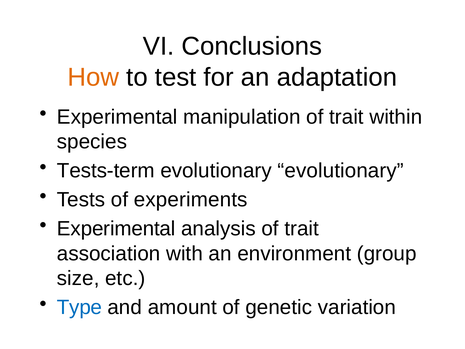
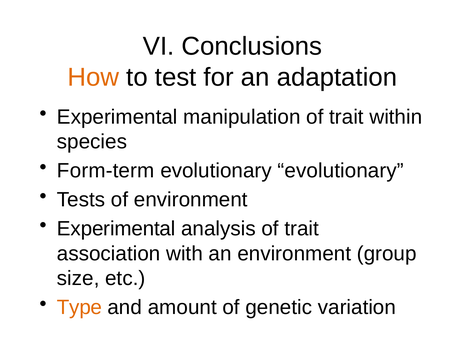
Tests-term: Tests-term -> Form-term (106, 171)
of experiments: experiments -> environment (191, 200)
Type colour: blue -> orange (79, 307)
